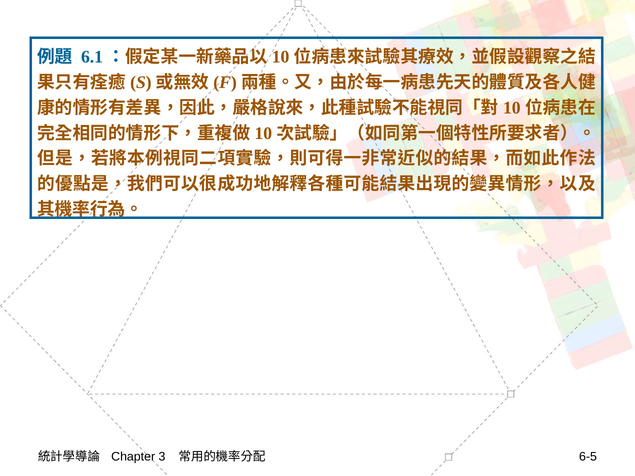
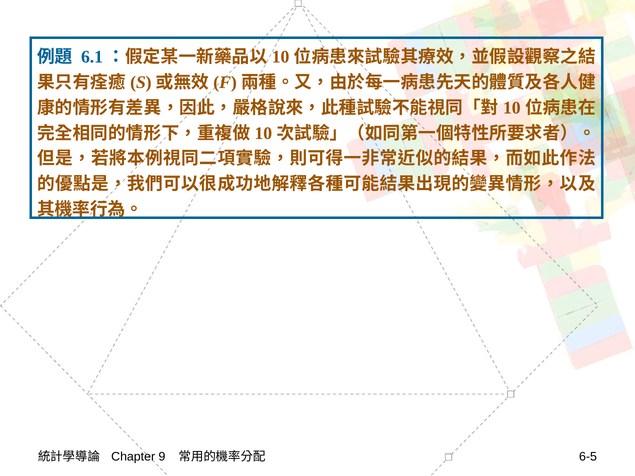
3: 3 -> 9 (162, 457)
